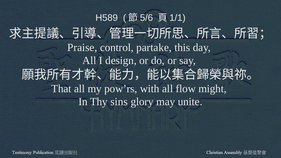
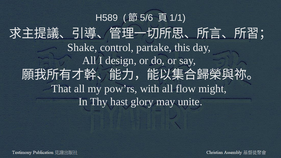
Praise: Praise -> Shake (82, 47)
sins: sins -> hast (119, 102)
